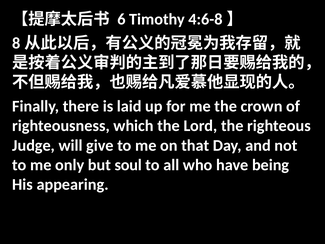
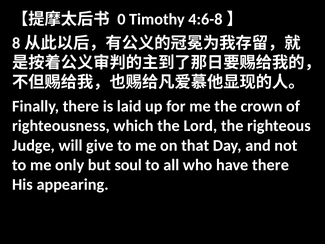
6: 6 -> 0 (121, 19)
have being: being -> there (271, 165)
